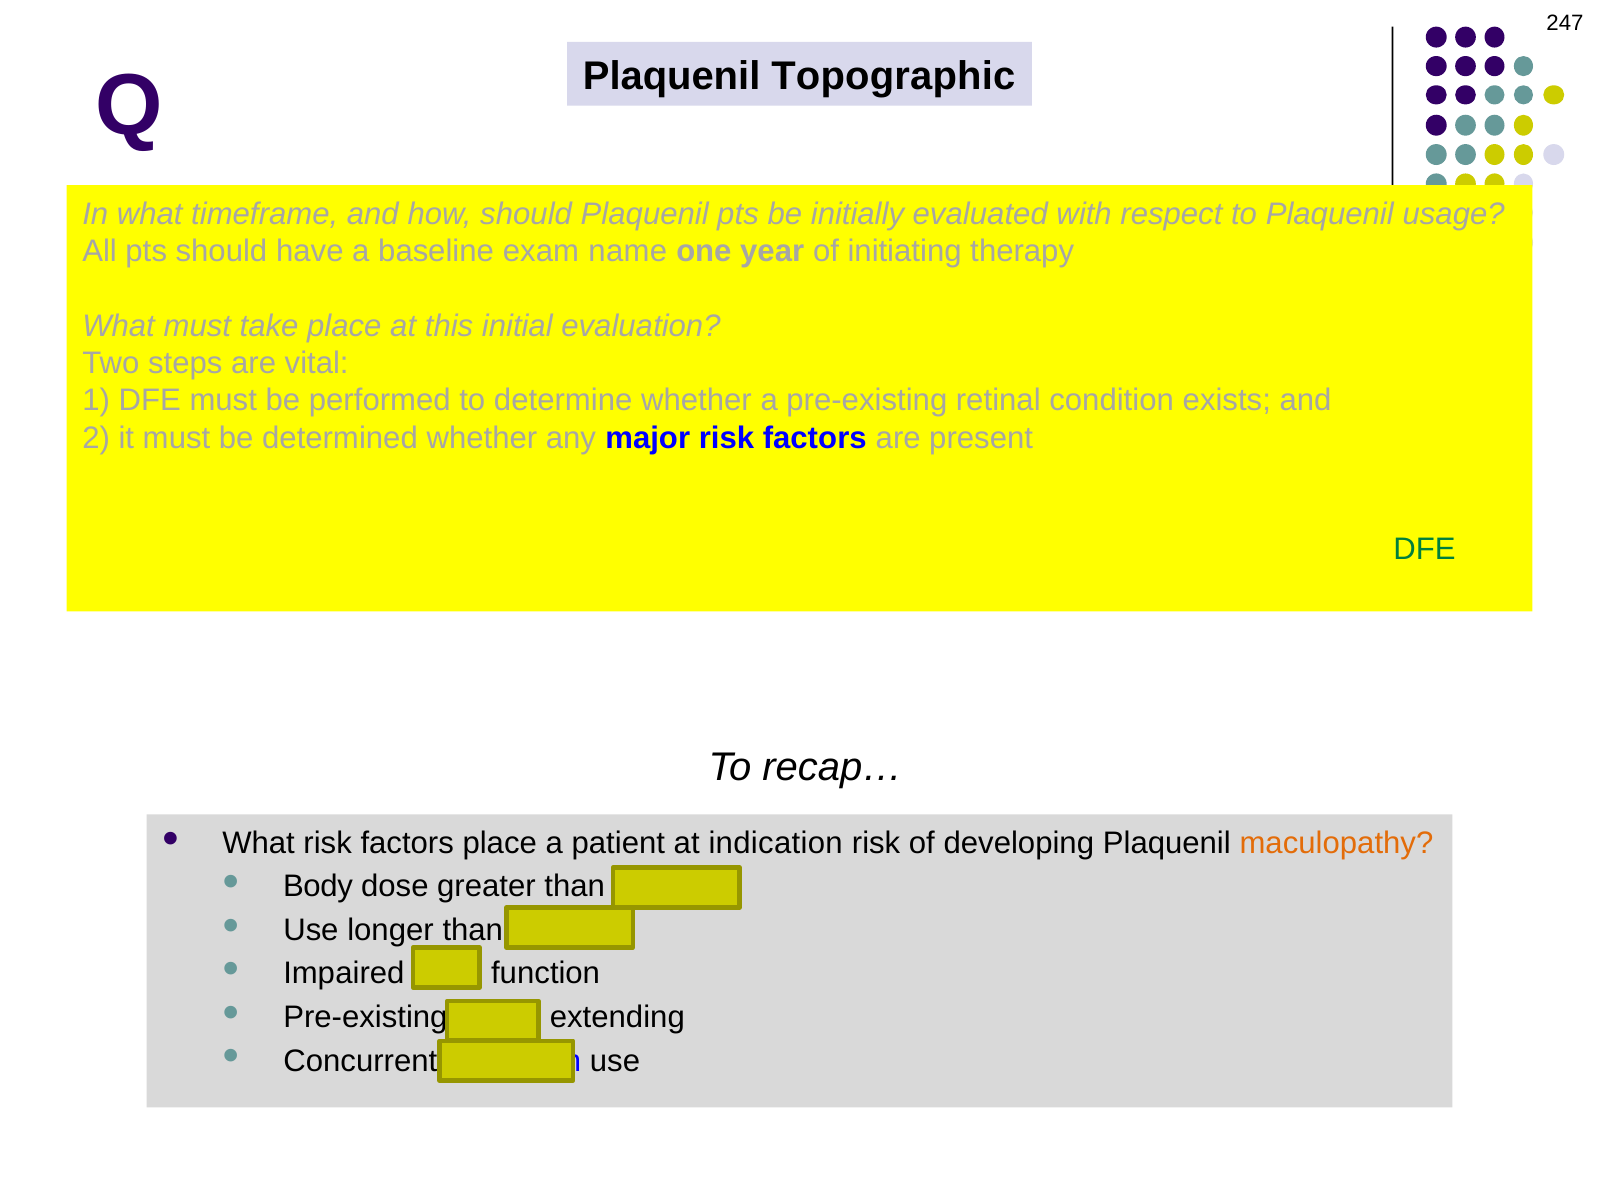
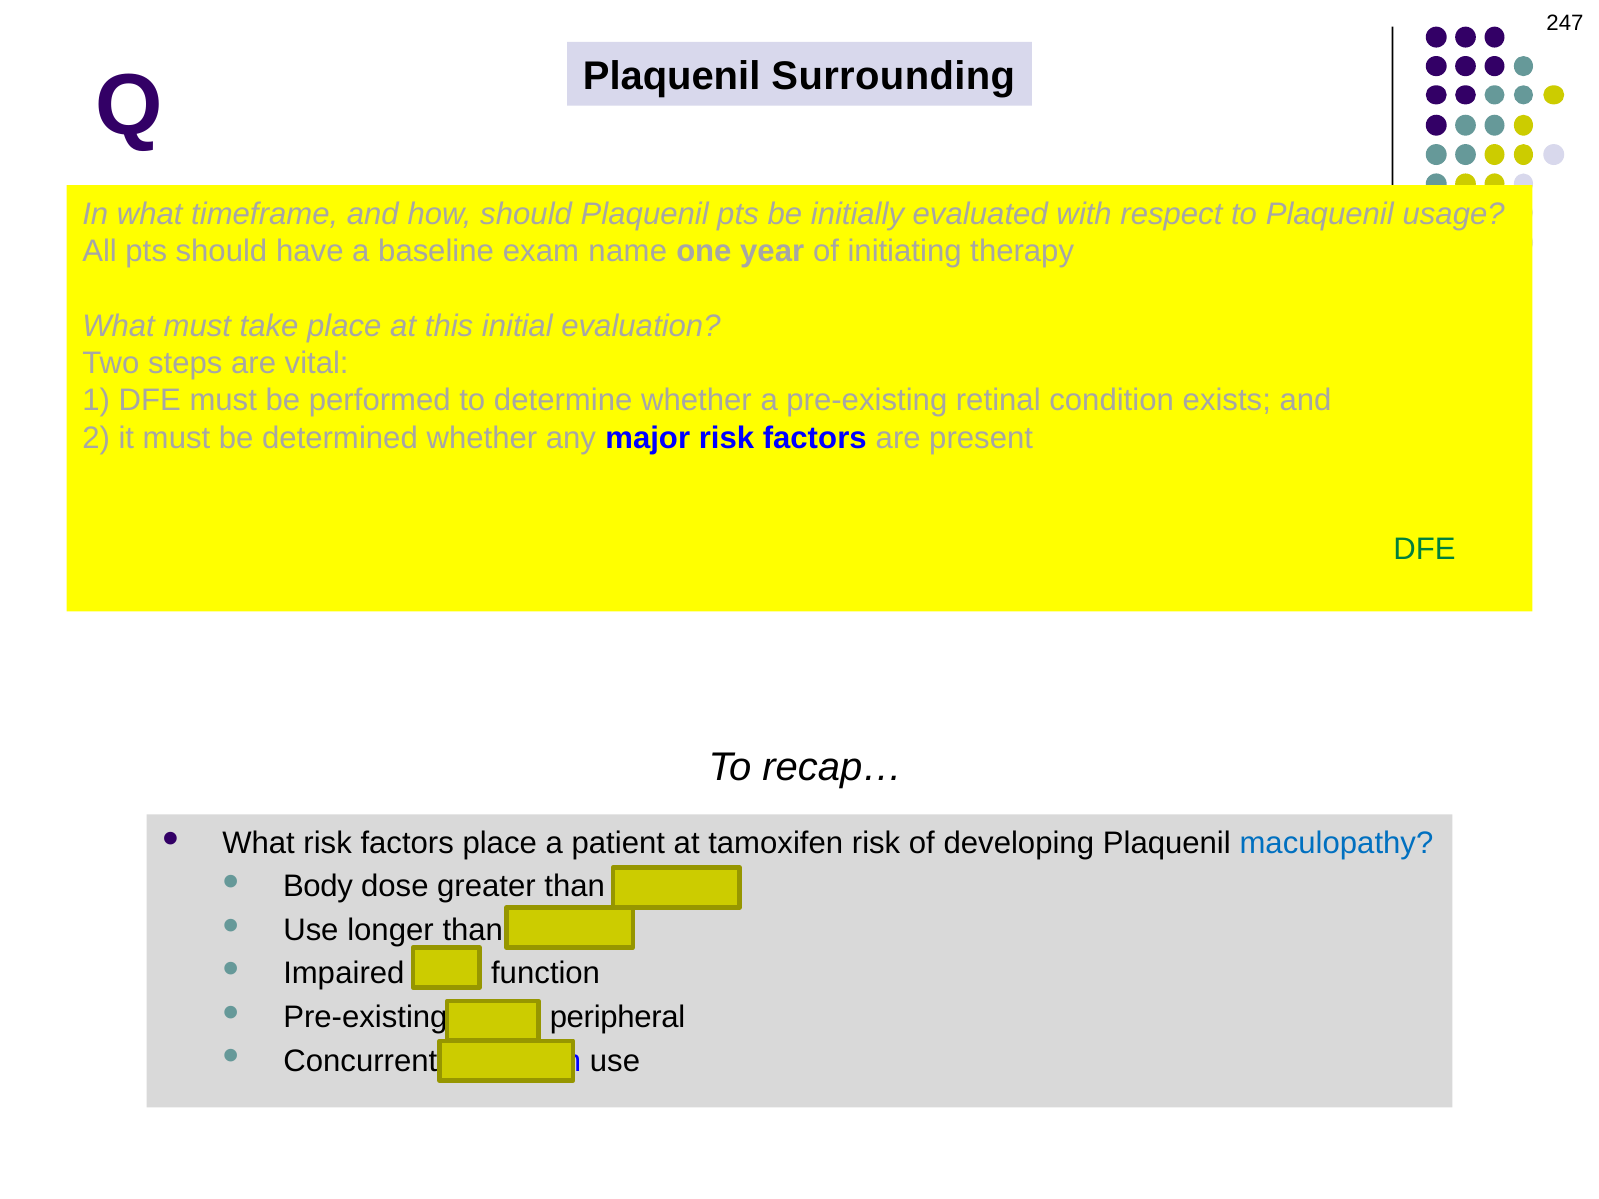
Topographic: Topographic -> Surrounding (893, 77)
at indication: indication -> tamoxifen (776, 843)
maculopathy colour: orange -> blue (1336, 843)
extending: extending -> peripheral (617, 1017)
